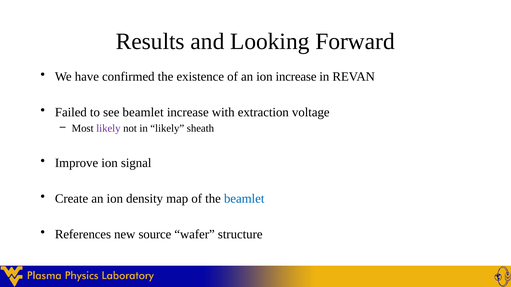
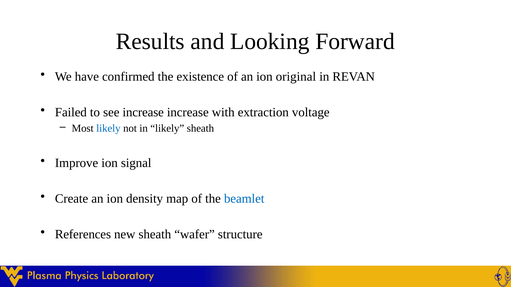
ion increase: increase -> original (296, 77)
see beamlet: beamlet -> increase (143, 113)
likely colour: purple -> blue (108, 129)
new source: source -> sheath (155, 235)
